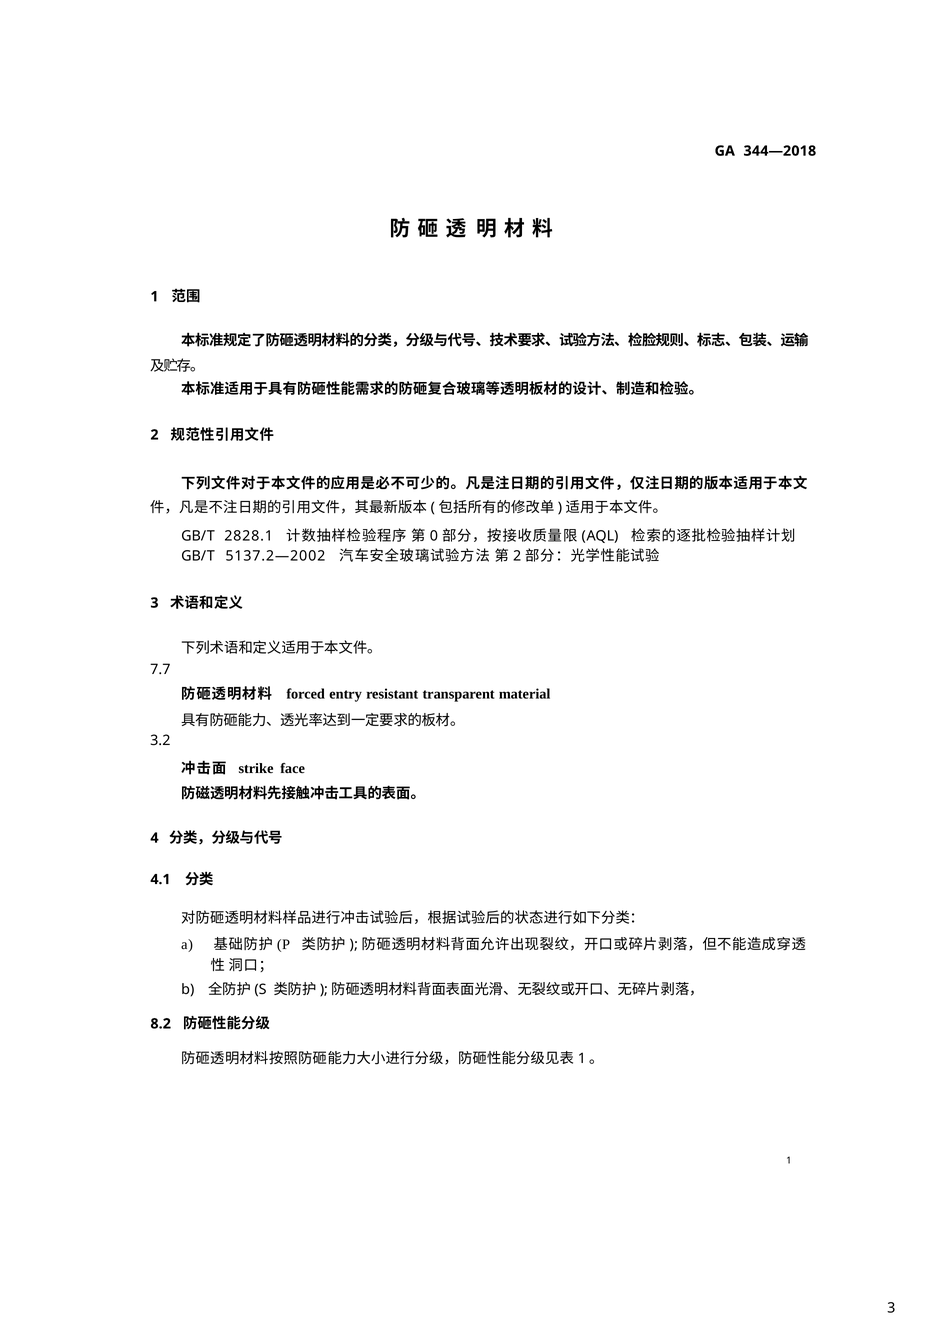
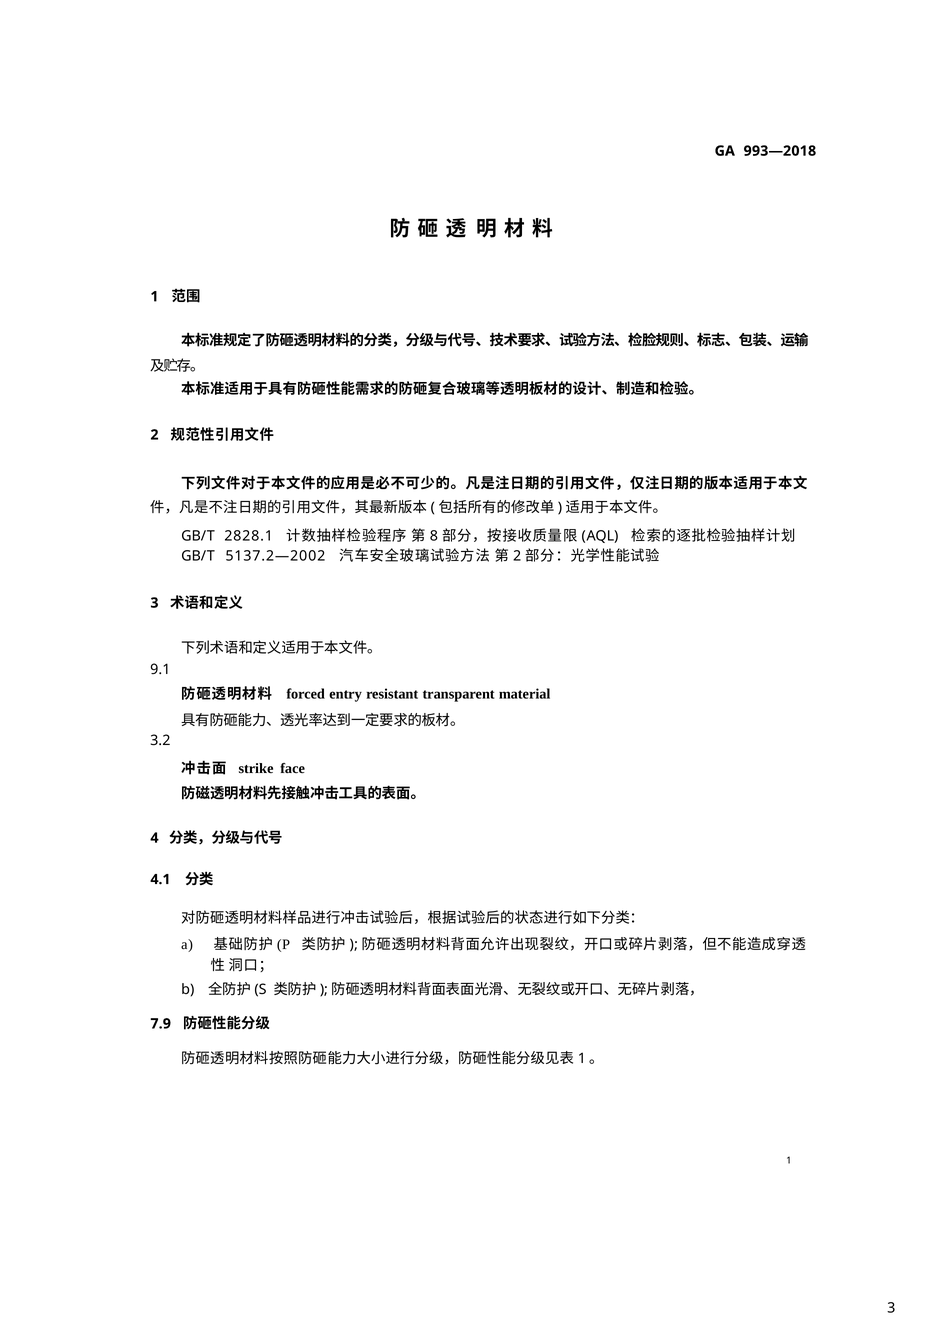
344—2018: 344—2018 -> 993—2018 (780, 151)
0: 0 -> 8 (434, 536)
7.7: 7.7 -> 9.1 (160, 669)
8.2: 8.2 -> 7.9 (161, 1024)
